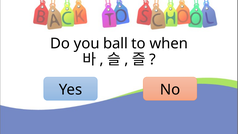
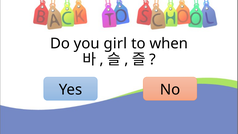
ball: ball -> girl (115, 43)
